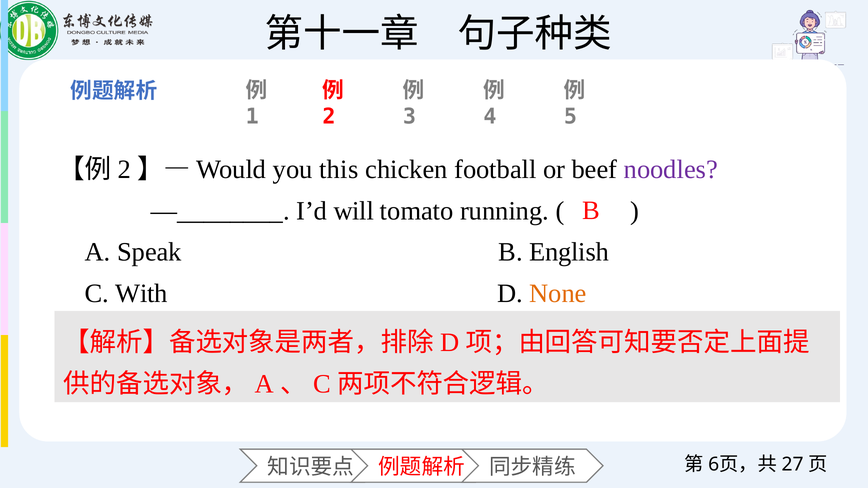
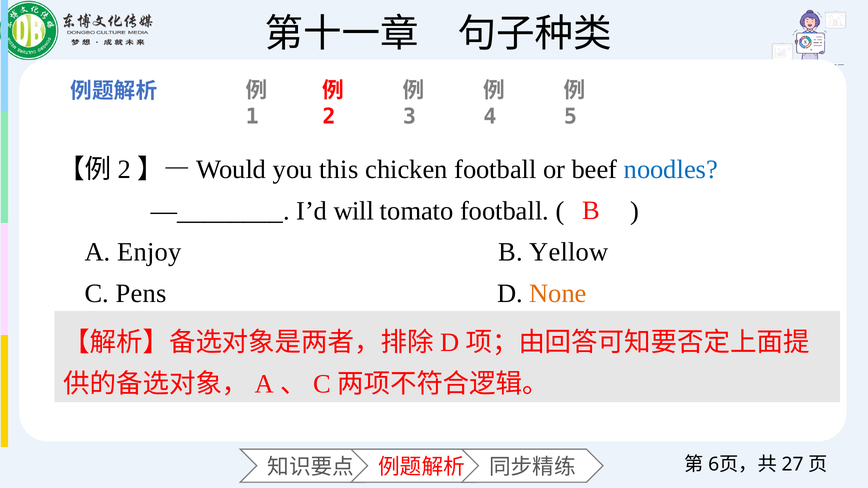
noodles colour: purple -> blue (671, 170)
tomato running: running -> football (505, 211)
Speak: Speak -> Enjoy (149, 252)
English: English -> Yellow (569, 252)
With: With -> Pens (141, 294)
